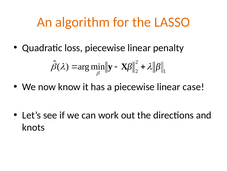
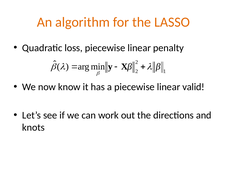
case: case -> valid (194, 86)
